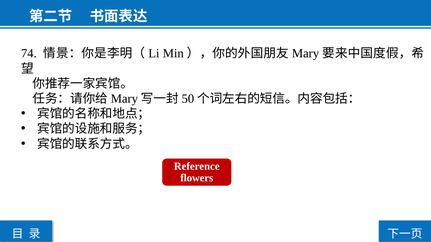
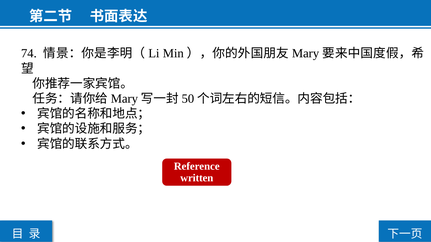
flowers: flowers -> written (197, 178)
